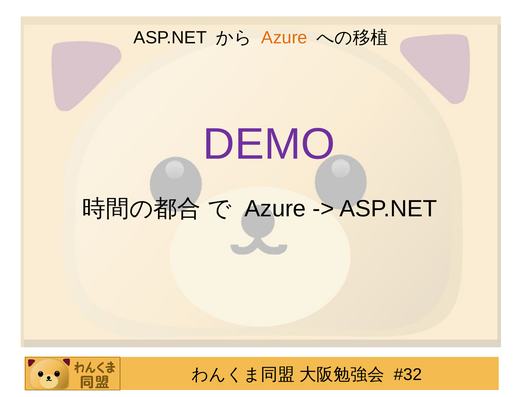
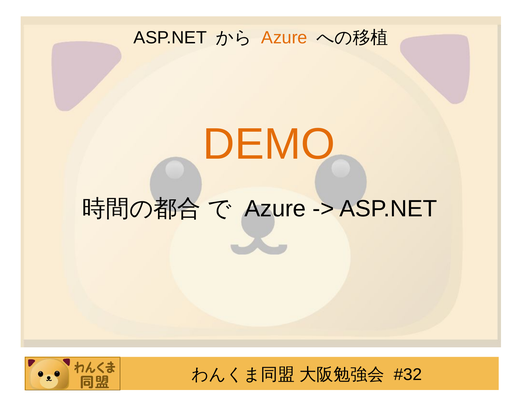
DEMO colour: purple -> orange (269, 144)
